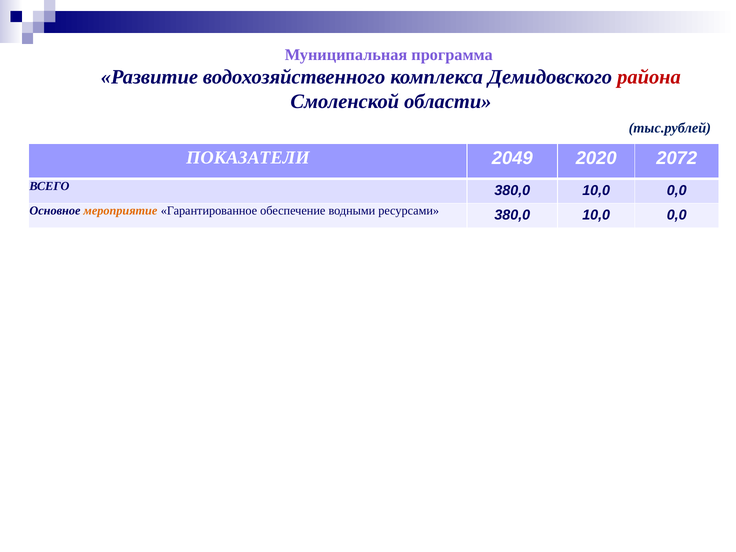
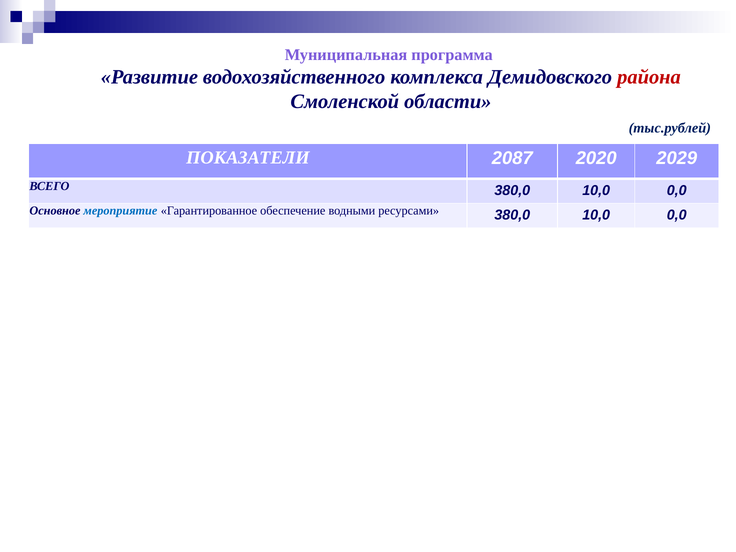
2049: 2049 -> 2087 (512, 158)
2072: 2072 -> 2029 (677, 158)
мероприятие colour: orange -> blue (120, 211)
